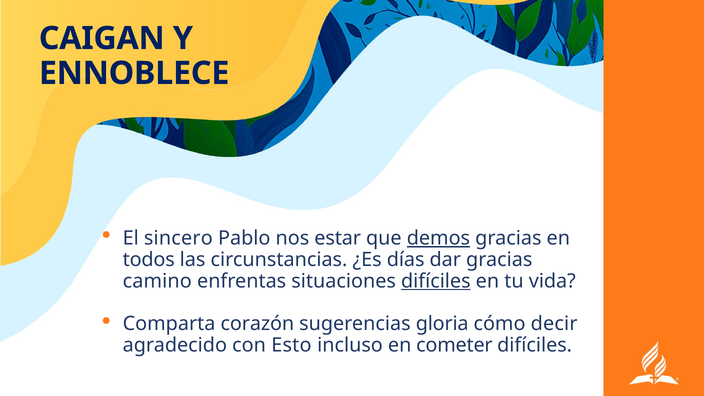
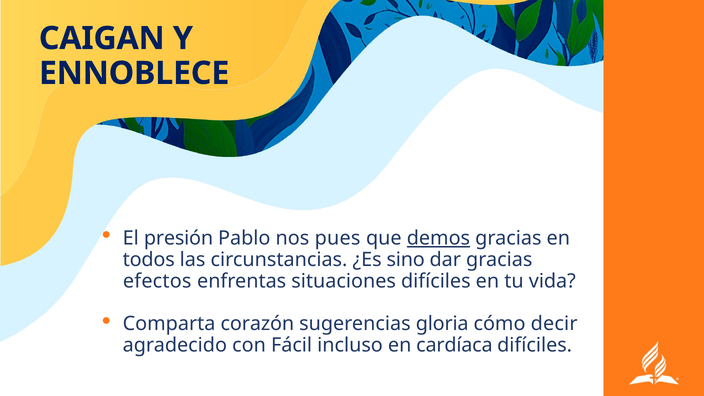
sincero: sincero -> presión (179, 238)
estar: estar -> pues (338, 238)
días: días -> sino (406, 260)
camino: camino -> efectos (157, 281)
difíciles underline: present -> none (436, 281)
Esto: Esto -> Fácil (292, 345)
cometer: cometer -> cardíaca (454, 345)
